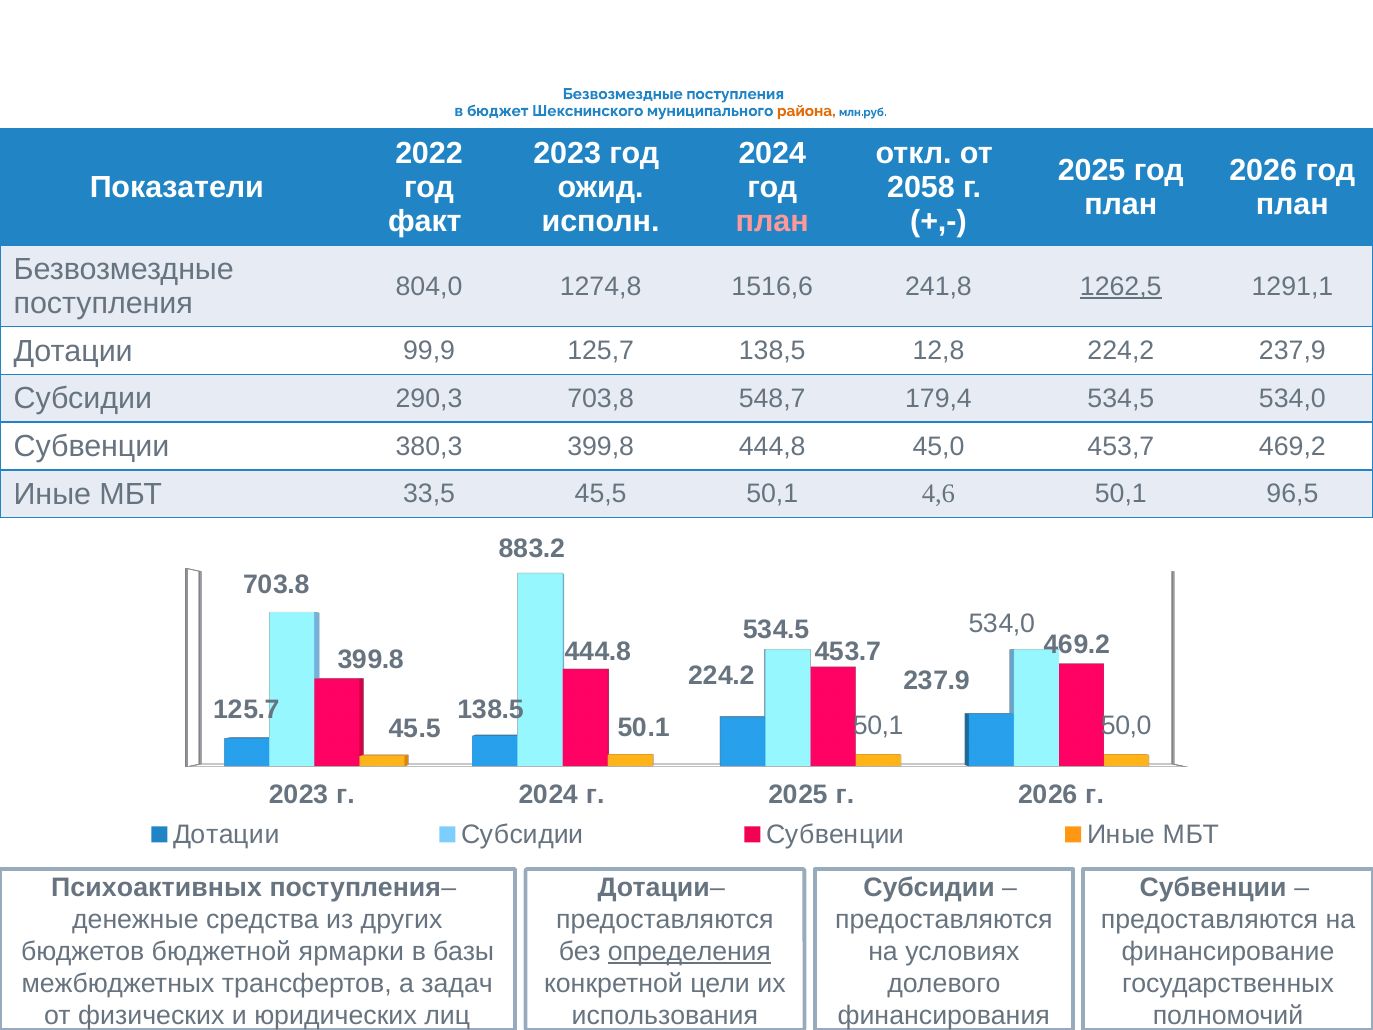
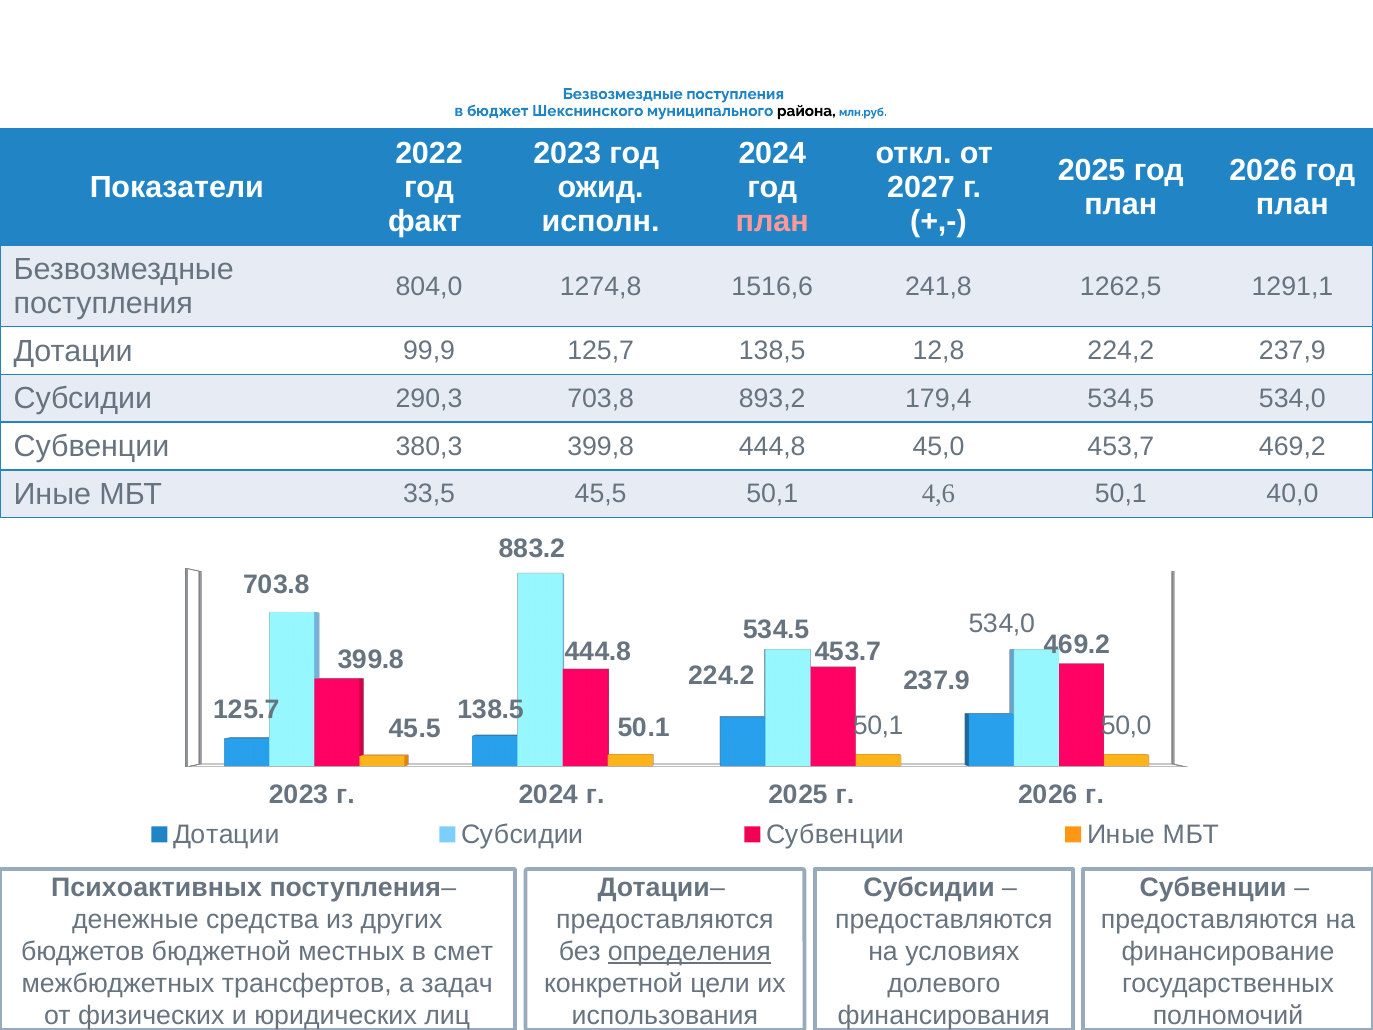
района colour: orange -> black (806, 111)
2058: 2058 -> 2027 (921, 187)
1262,5 underline: present -> none (1121, 286)
548,7: 548,7 -> 893,2 (772, 399)
96,5: 96,5 -> 40,0 (1292, 494)
ярмарки: ярмарки -> местных (351, 951)
базы: базы -> смет (463, 951)
